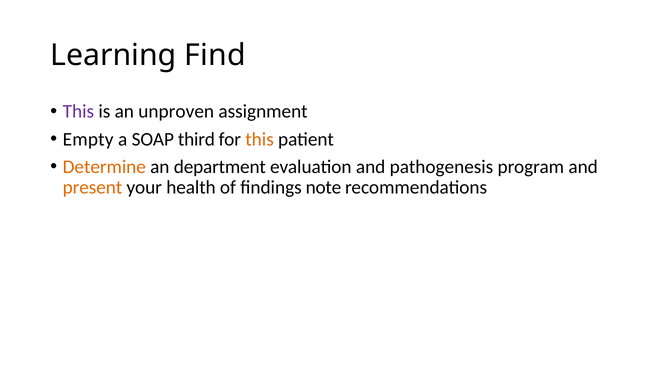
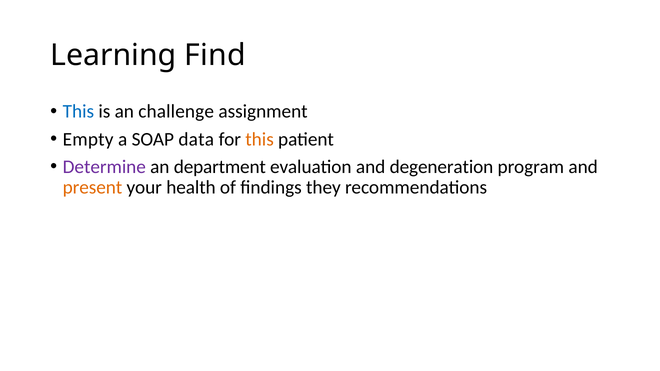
This colour: purple -> blue (78, 112)
unproven: unproven -> challenge (176, 112)
third: third -> data (196, 139)
Determine colour: orange -> purple (104, 167)
pathogenesis: pathogenesis -> degeneration (441, 167)
note: note -> they (323, 188)
